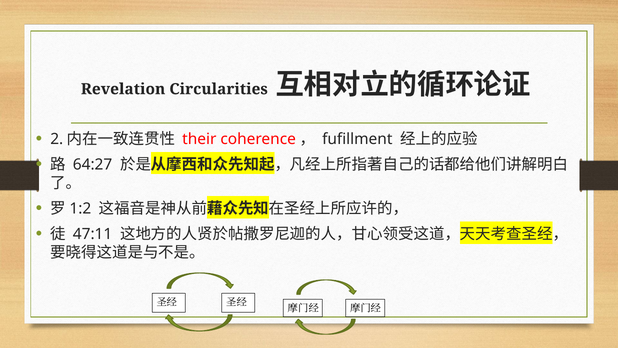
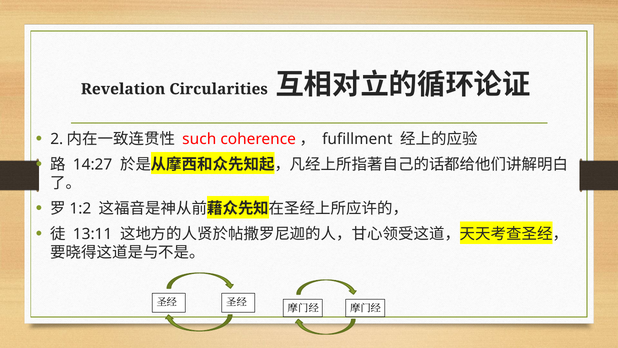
their: their -> such (199, 139)
64:27: 64:27 -> 14:27 (93, 164)
47:11: 47:11 -> 13:11 (93, 234)
